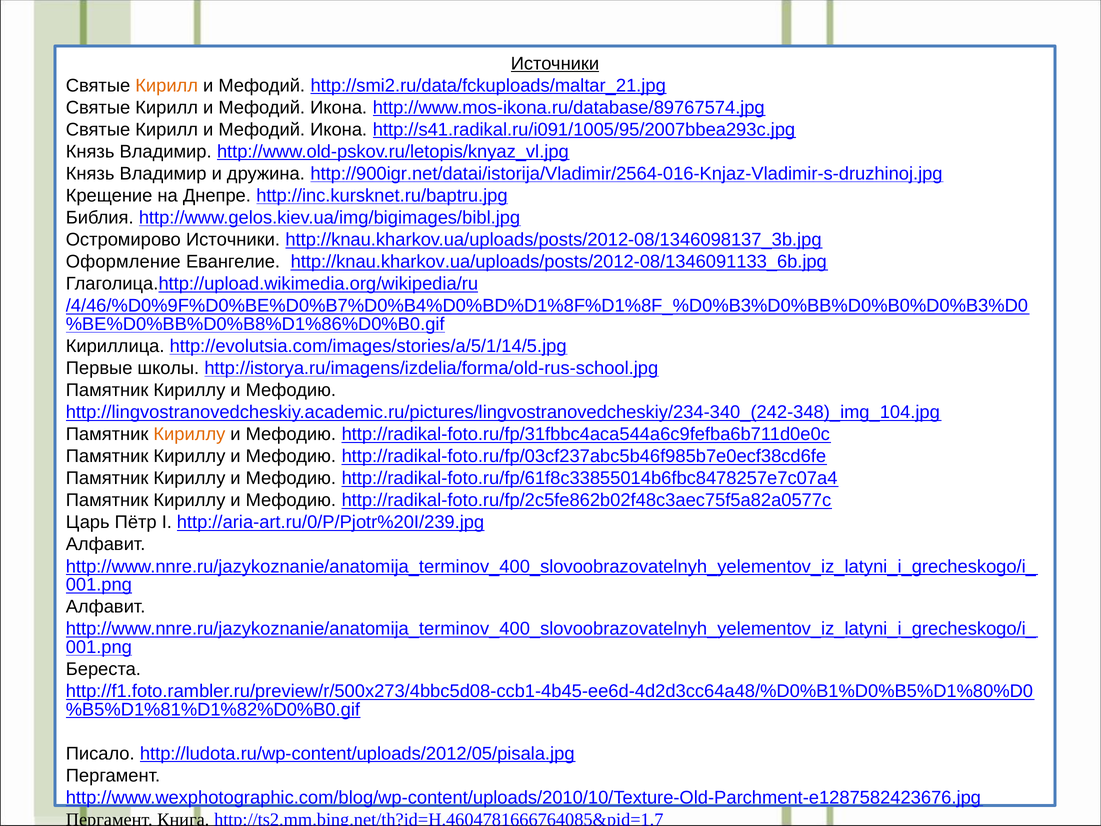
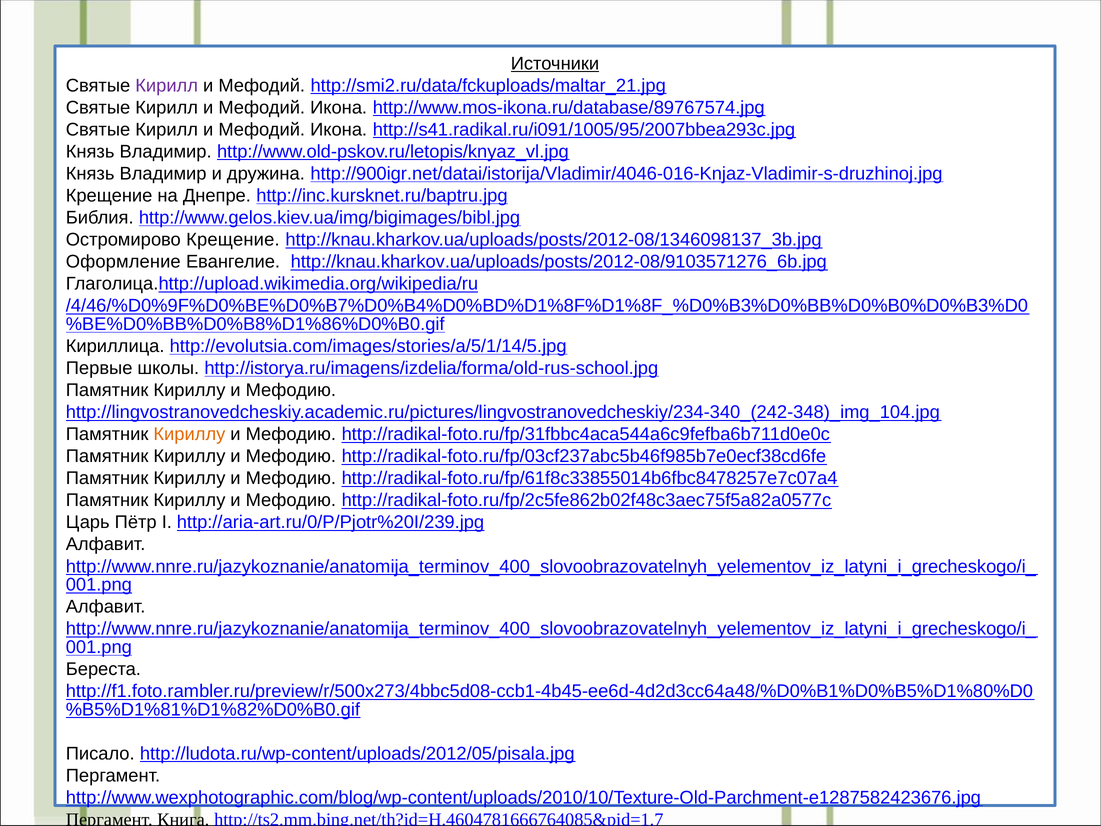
Кирилл colour: orange -> purple (167, 86)
http://900igr.net/datai/istorija/Vladimir/2564-016-Knjaz-Vladimir-s-druzhinoj.jpg: http://900igr.net/datai/istorija/Vladimir/2564-016-Knjaz-Vladimir-s-druzhinoj.jpg -> http://900igr.net/datai/istorija/Vladimir/4046-016-Knjaz-Vladimir-s-druzhinoj.jpg (626, 174)
Остромирово Источники: Источники -> Крещение (233, 240)
http://knau.kharkov.ua/uploads/posts/2012-08/1346091133_6b.jpg: http://knau.kharkov.ua/uploads/posts/2012-08/1346091133_6b.jpg -> http://knau.kharkov.ua/uploads/posts/2012-08/9103571276_6b.jpg (559, 262)
